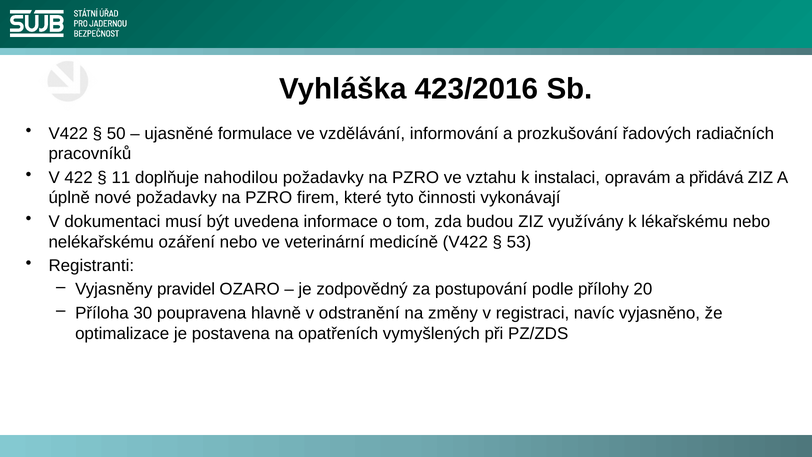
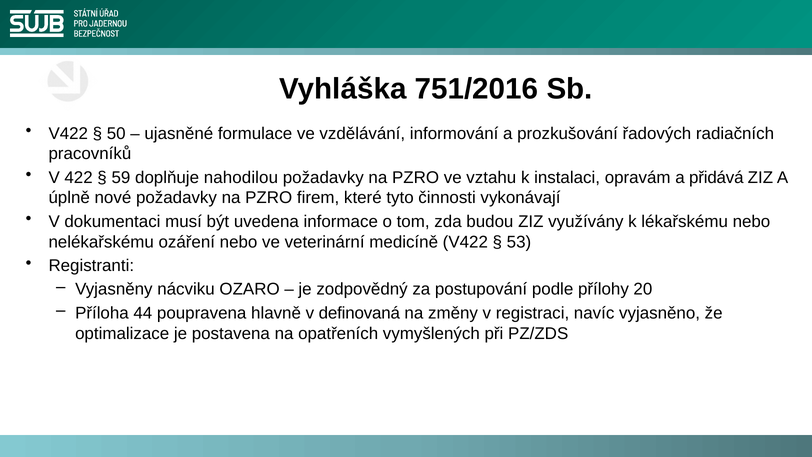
423/2016: 423/2016 -> 751/2016 (477, 89)
11: 11 -> 59 (121, 177)
pravidel: pravidel -> nácviku (186, 289)
30: 30 -> 44 (143, 313)
odstranění: odstranění -> definovaná (359, 313)
